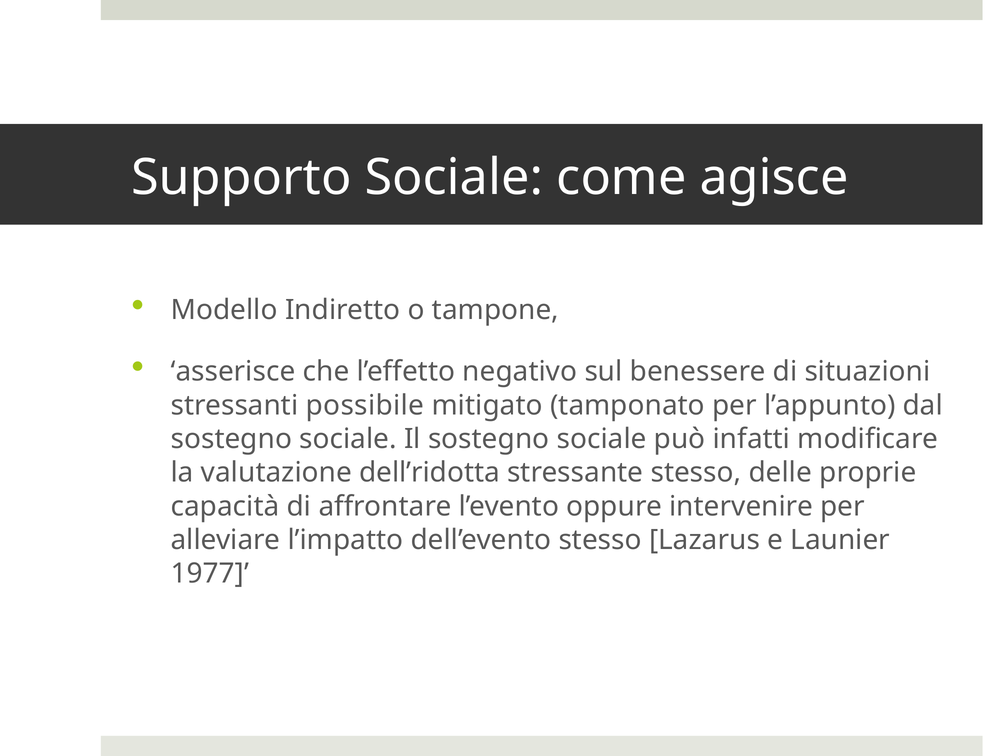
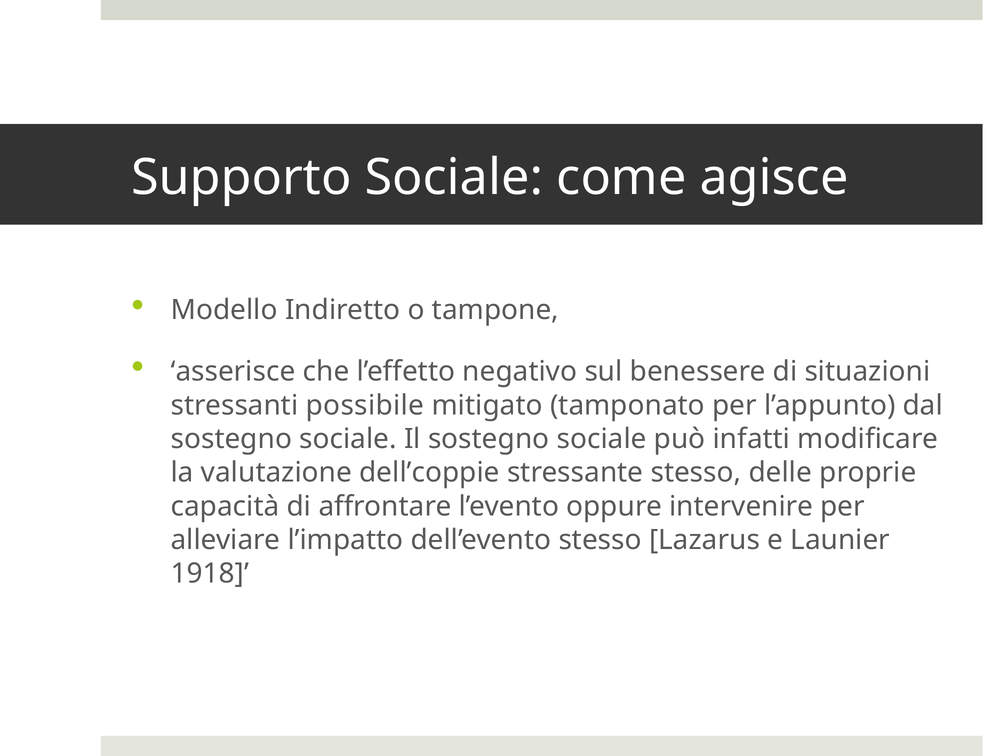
dell’ridotta: dell’ridotta -> dell’coppie (429, 473)
1977: 1977 -> 1918 (210, 574)
